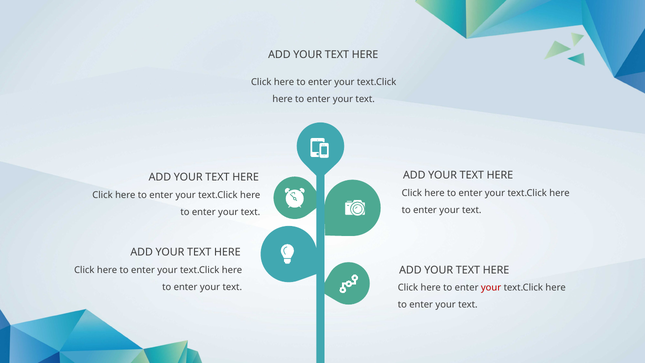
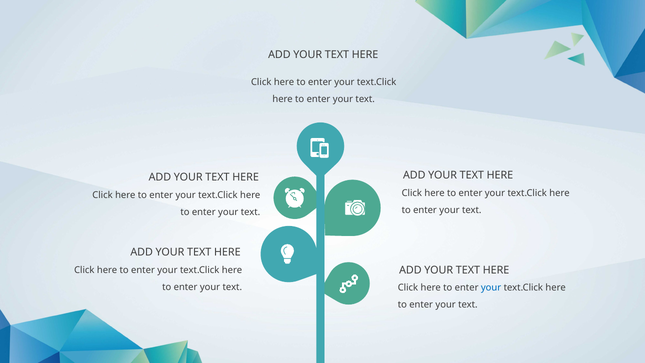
your colour: red -> blue (491, 288)
